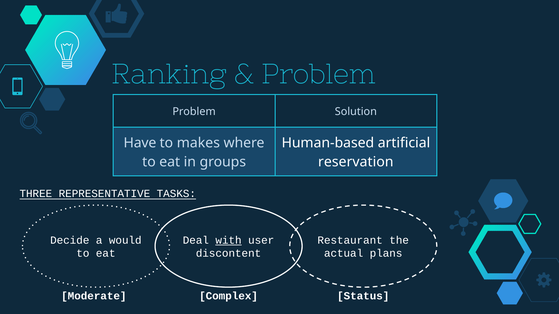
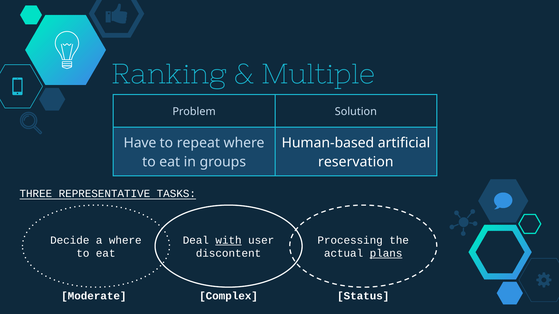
Problem: Problem -> Multiple (318, 75)
makes: makes -> repeat (198, 143)
a would: would -> where (125, 241)
Restaurant: Restaurant -> Processing (350, 241)
plans underline: none -> present (386, 254)
